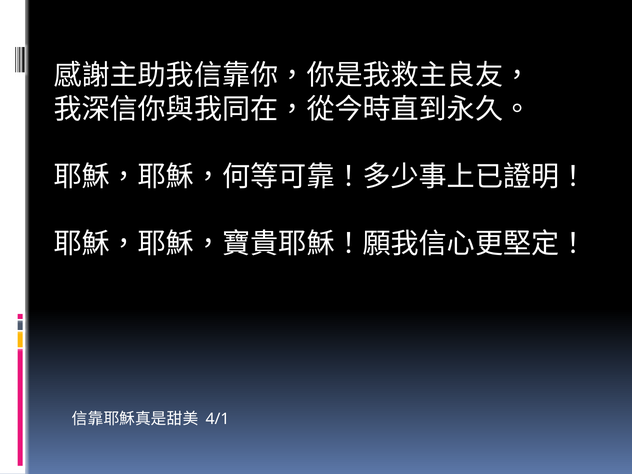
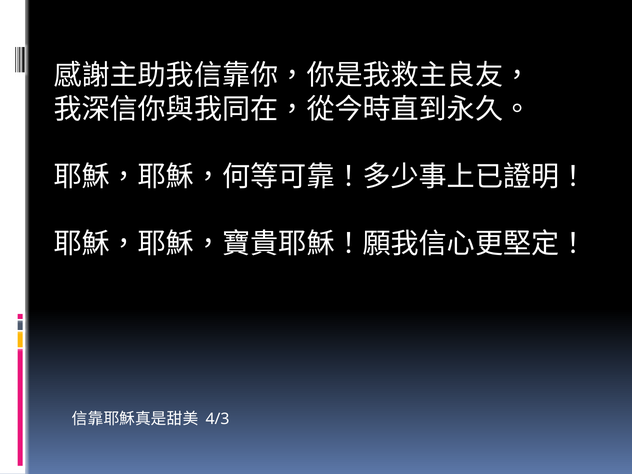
4/1: 4/1 -> 4/3 (218, 419)
